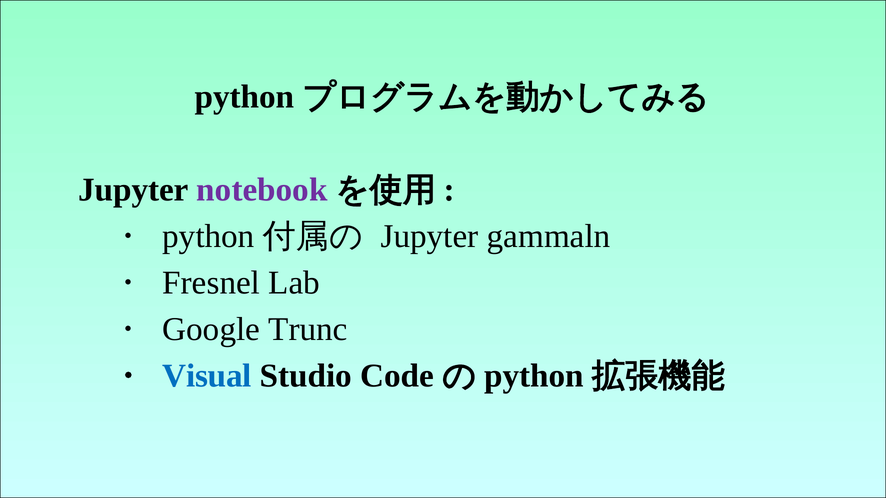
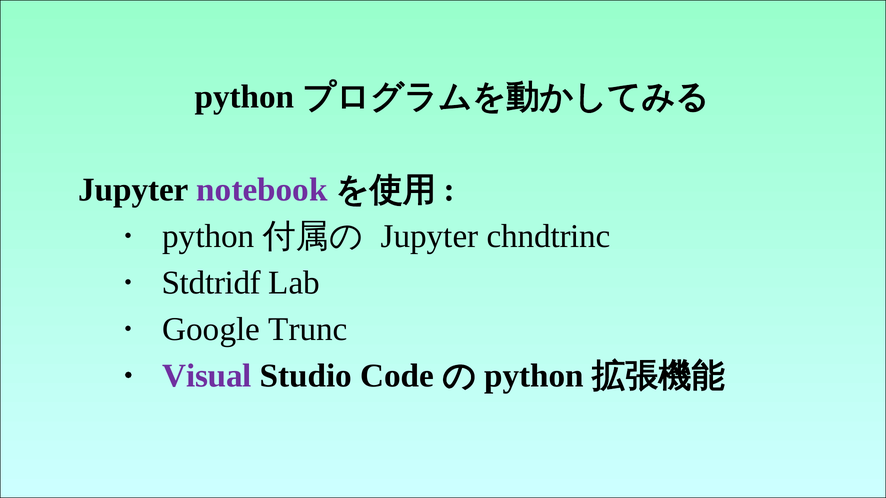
gammaln: gammaln -> chndtrinc (549, 236)
Fresnel: Fresnel -> Stdtridf (211, 283)
Visual colour: blue -> purple (207, 376)
